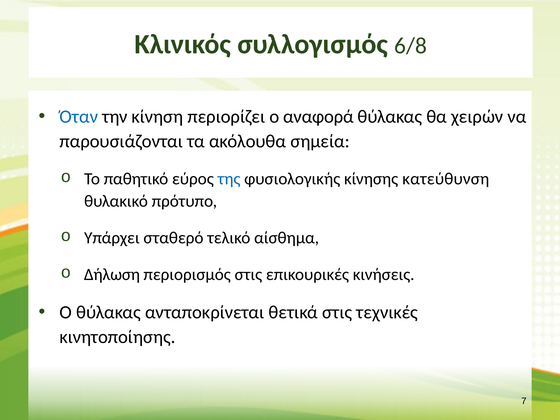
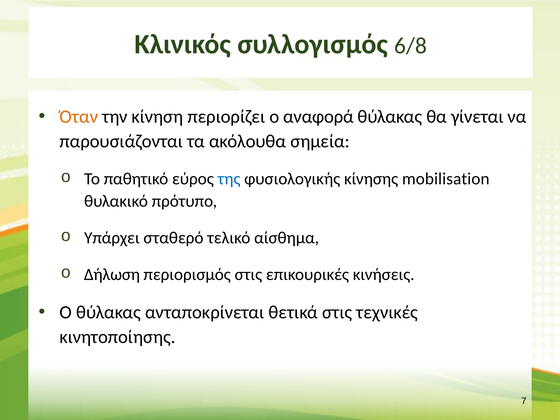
Όταν colour: blue -> orange (79, 117)
χειρών: χειρών -> γίνεται (477, 117)
κατεύθυνση: κατεύθυνση -> mobilisation (446, 179)
